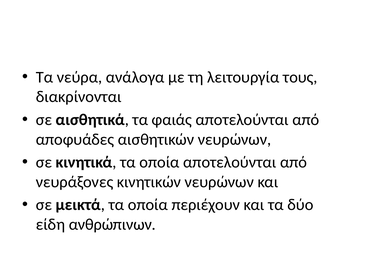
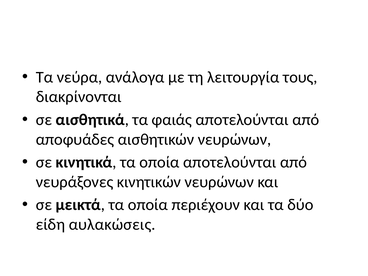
ανθρώπινων: ανθρώπινων -> αυλακώσεις (112, 224)
